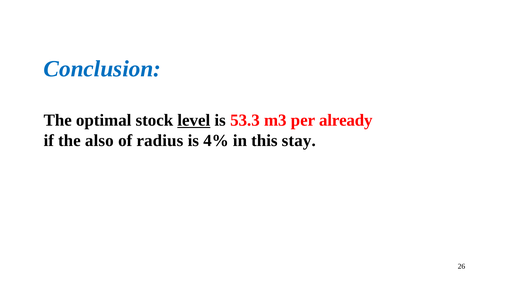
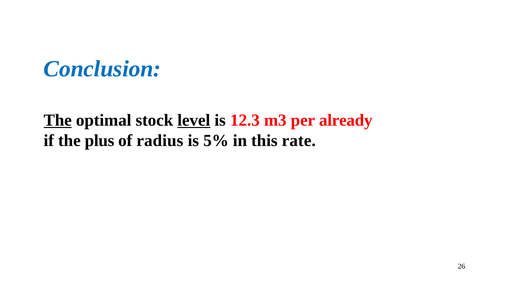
The underline: none -> present (58, 120)
53.3: 53.3 -> 12.3 (245, 120)
also: also -> plus (99, 141)
4%: 4% -> 5% (216, 141)
stay: stay -> rate (299, 141)
